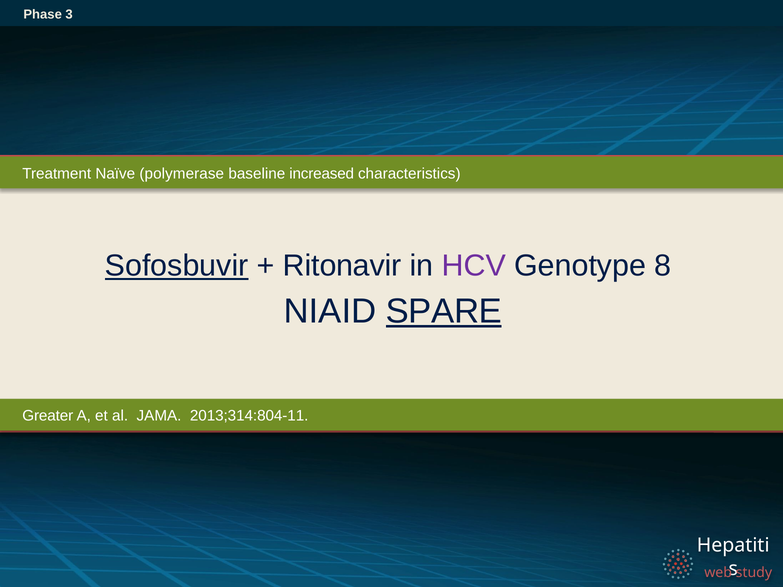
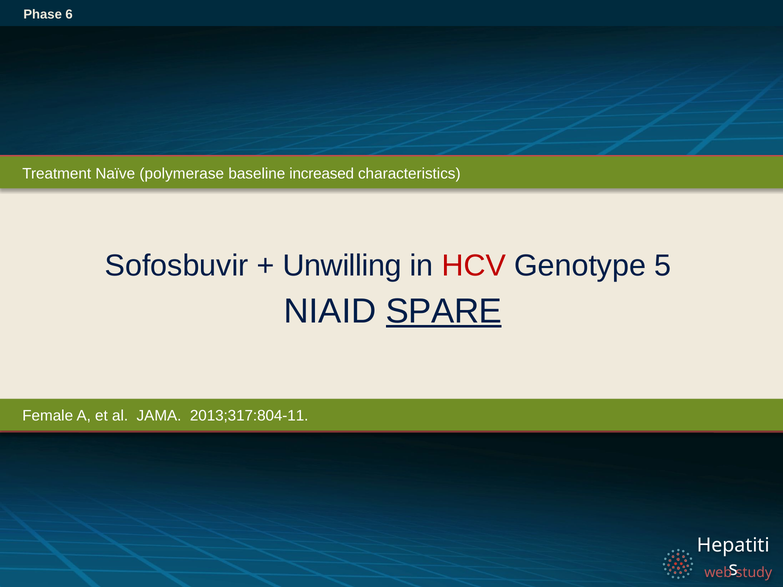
3: 3 -> 6 (69, 15)
Sofosbuvir underline: present -> none (177, 266)
Ritonavir: Ritonavir -> Unwilling (342, 266)
HCV colour: purple -> red (474, 266)
8: 8 -> 5 (663, 266)
Greater: Greater -> Female (48, 416)
2013;314:804-11: 2013;314:804-11 -> 2013;317:804-11 (249, 416)
